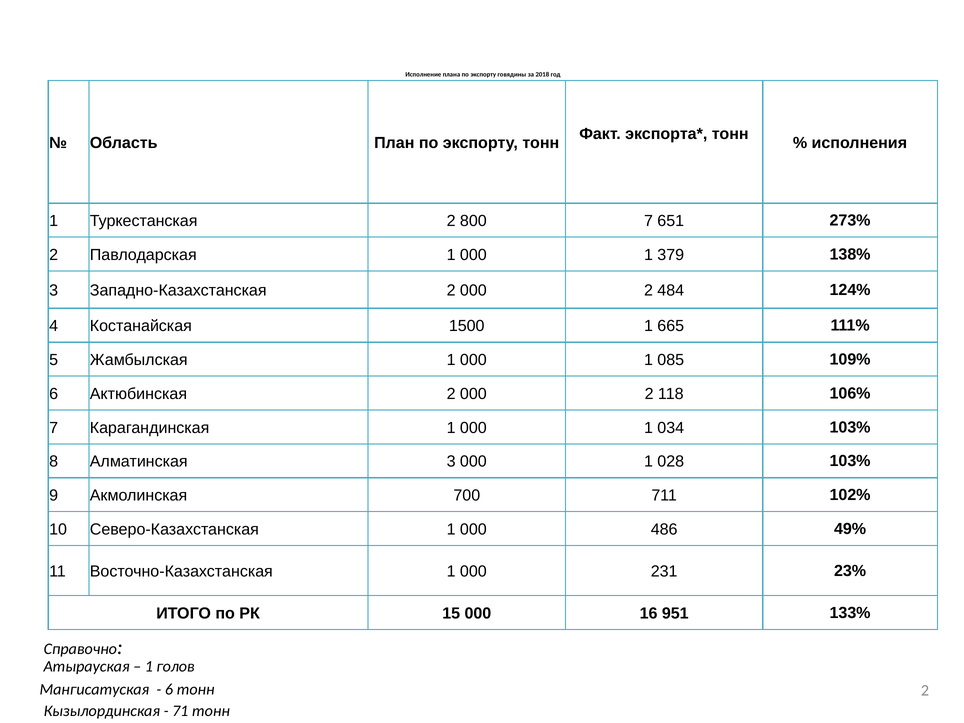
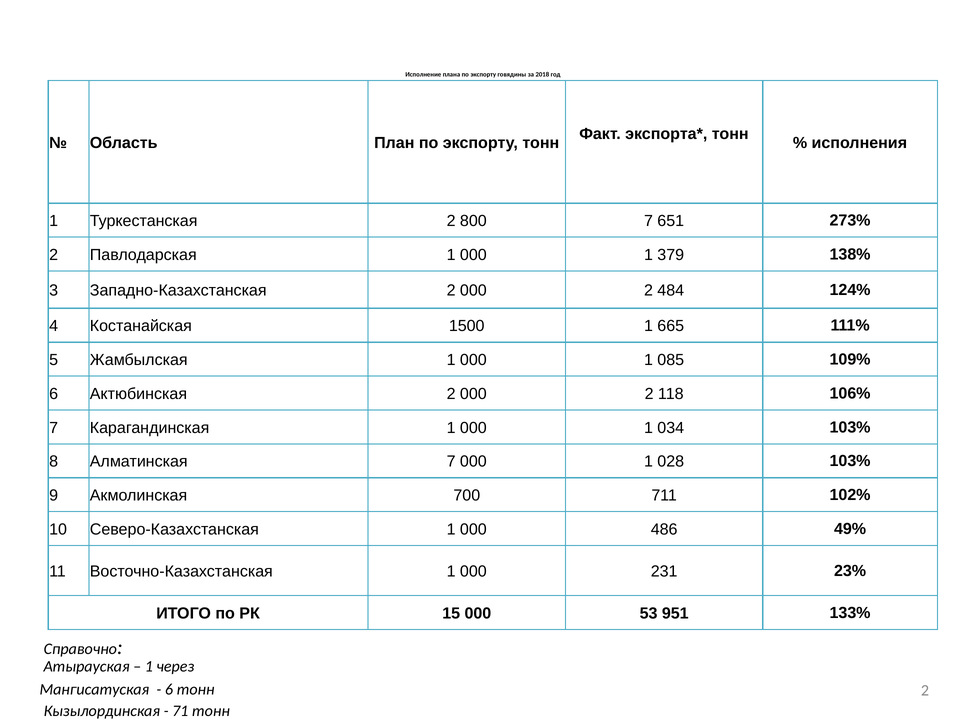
Алматинская 3: 3 -> 7 (451, 462)
16: 16 -> 53 (649, 613)
голов: голов -> через (175, 667)
